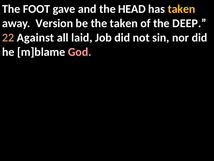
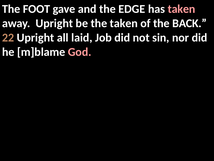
HEAD: HEAD -> EDGE (132, 9)
taken colour: yellow -> pink (182, 9)
away Version: Version -> Upright (54, 23)
DEEP: DEEP -> BACK (189, 23)
22 Against: Against -> Upright (35, 38)
